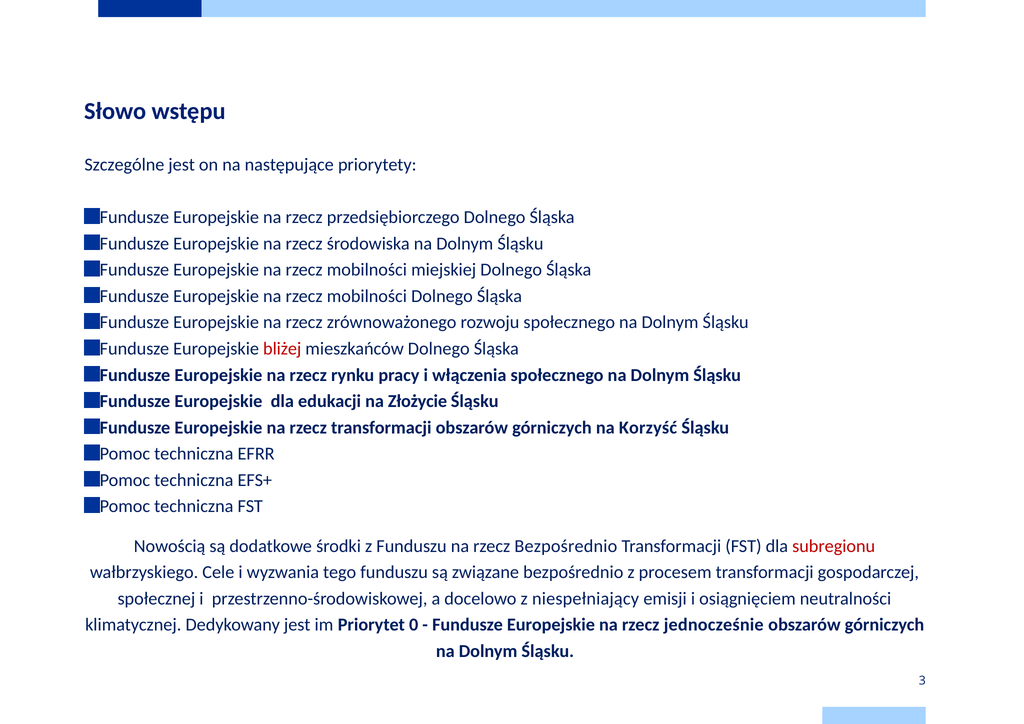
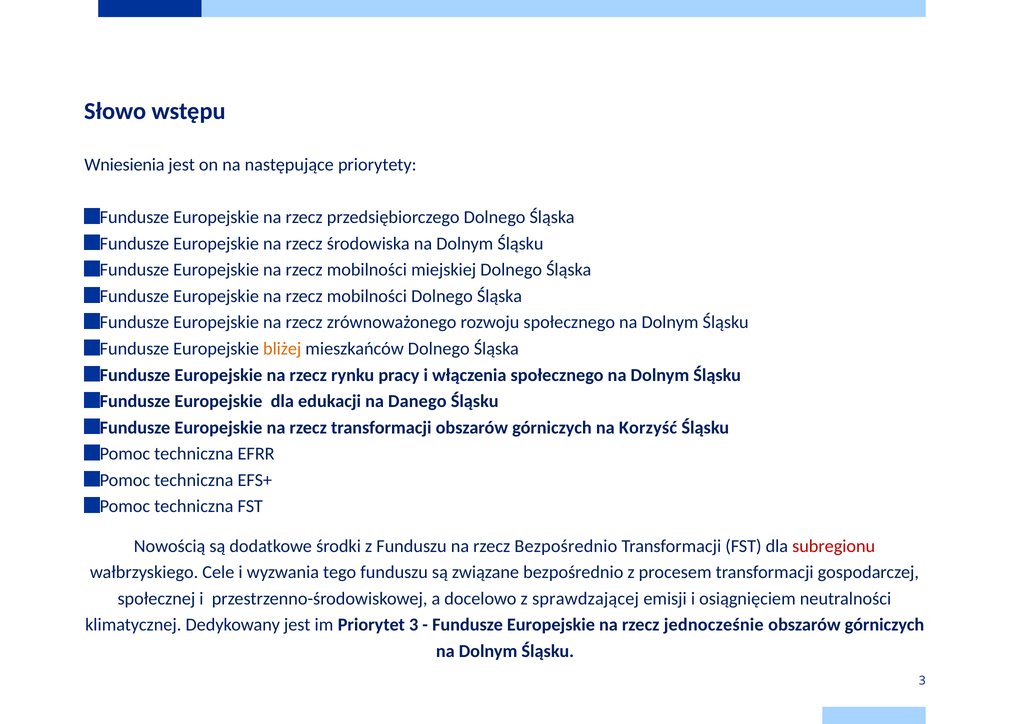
Szczególne: Szczególne -> Wniesienia (124, 165)
bliżej colour: red -> orange (282, 349)
Złożycie: Złożycie -> Danego (417, 401)
niespełniający: niespełniający -> sprawdzającej (586, 599)
Priorytet 0: 0 -> 3 (414, 625)
